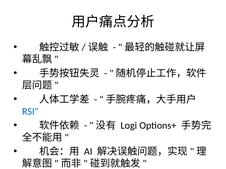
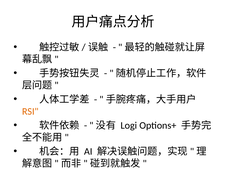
RSI colour: blue -> orange (30, 112)
